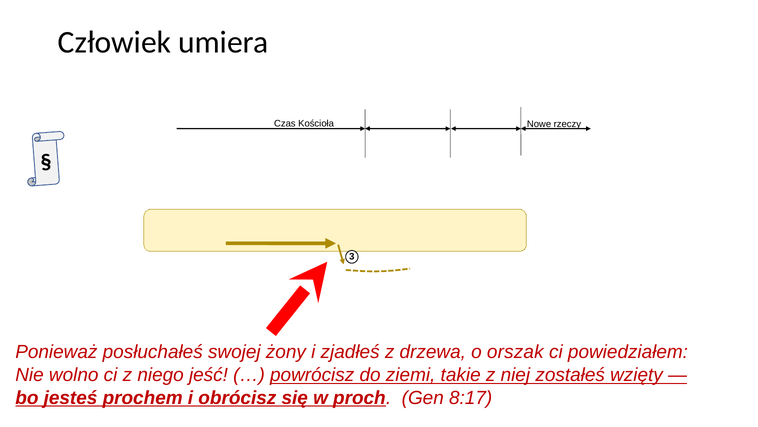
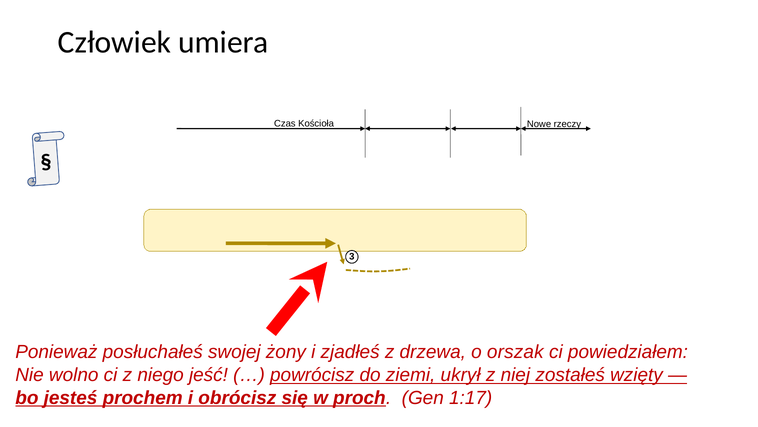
takie: takie -> ukrył (461, 374)
8:17: 8:17 -> 1:17 (471, 397)
